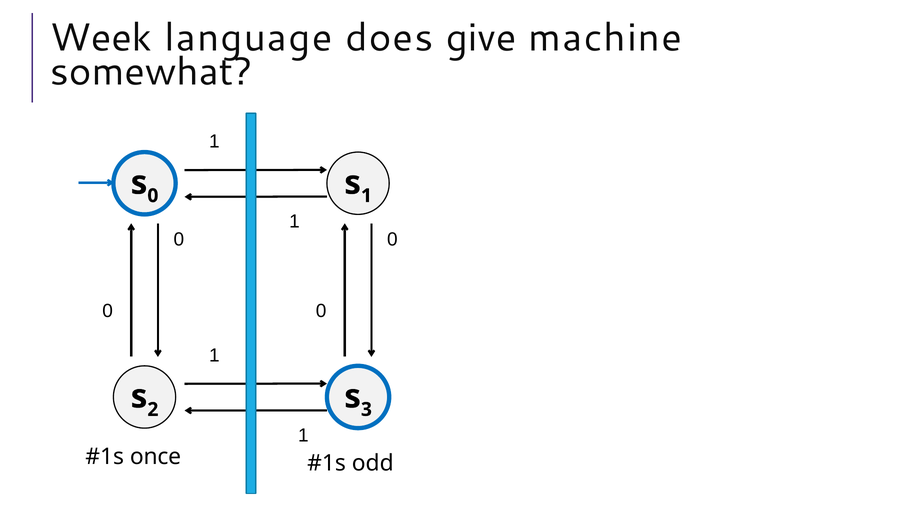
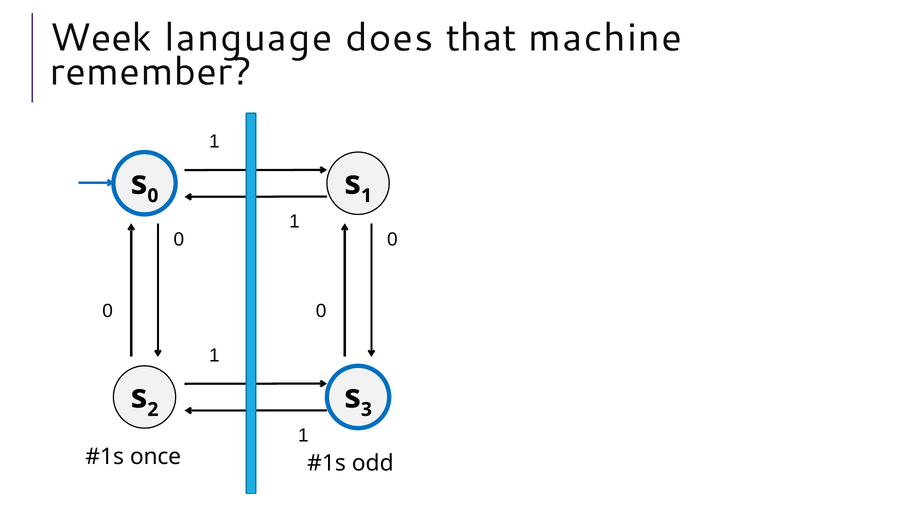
give: give -> that (481, 38)
somewhat: somewhat -> remember (151, 72)
